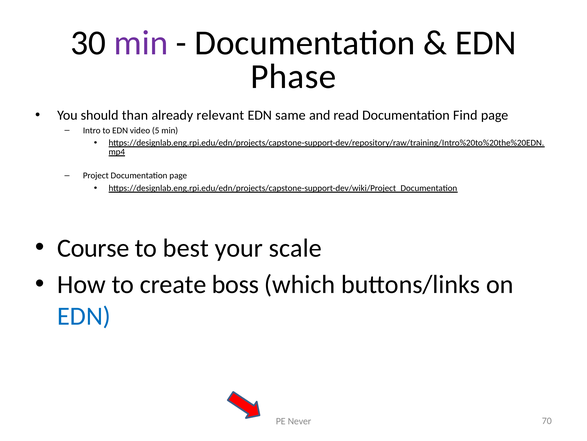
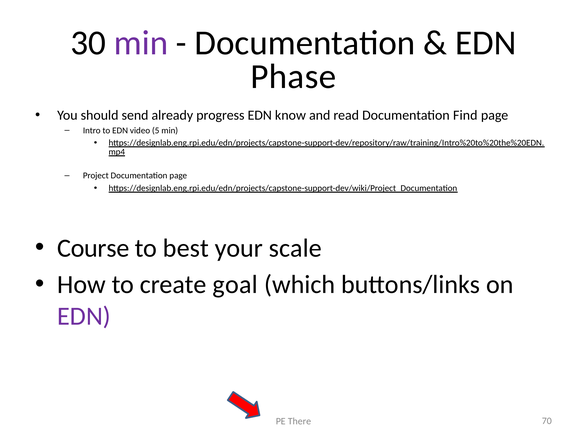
than: than -> send (135, 115)
relevant: relevant -> progress (220, 115)
same: same -> know (290, 115)
boss: boss -> goal (235, 284)
EDN colour: blue -> purple (84, 316)
Never: Never -> There (299, 420)
